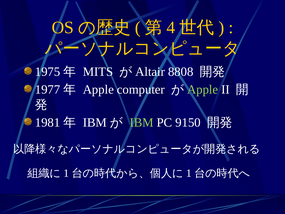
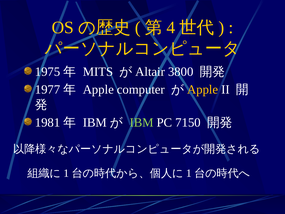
8808: 8808 -> 3800 (181, 72)
Apple colour: light green -> yellow (203, 89)
9150: 9150 -> 7150 (188, 122)
